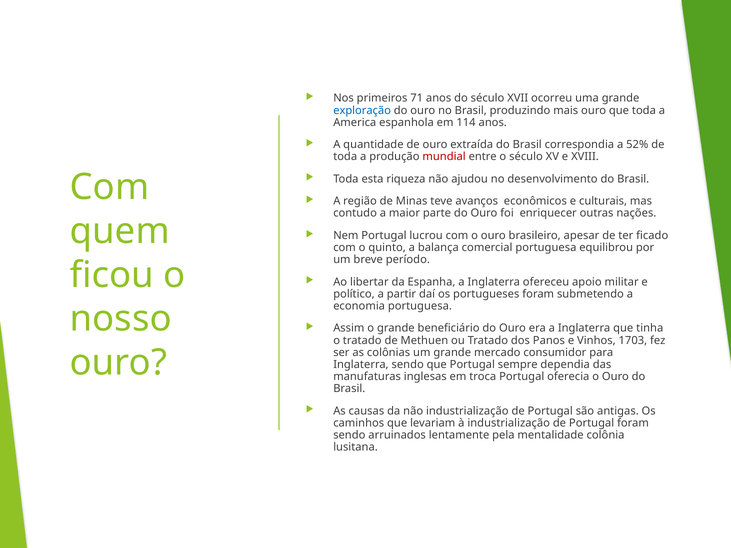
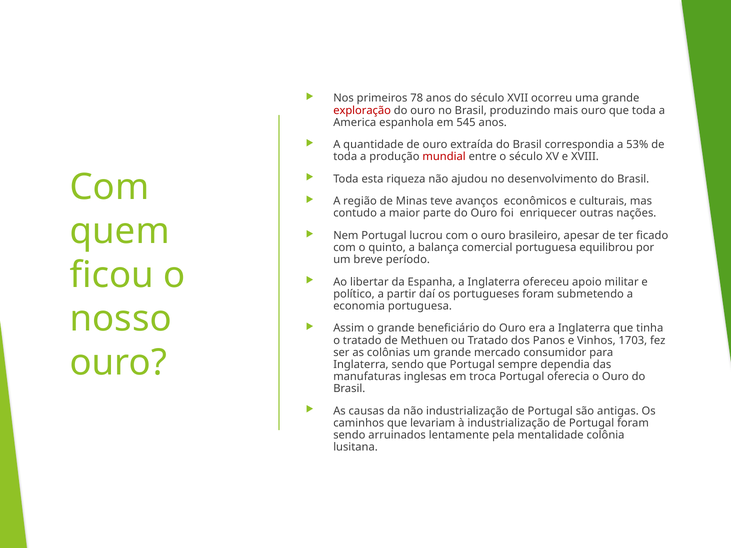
71: 71 -> 78 (417, 98)
exploração colour: blue -> red (362, 110)
114: 114 -> 545 (466, 122)
52%: 52% -> 53% (637, 145)
